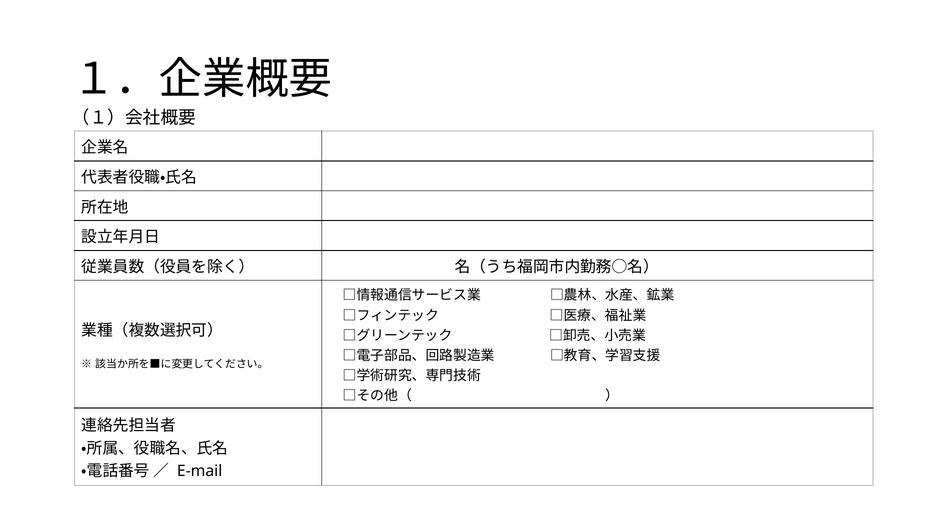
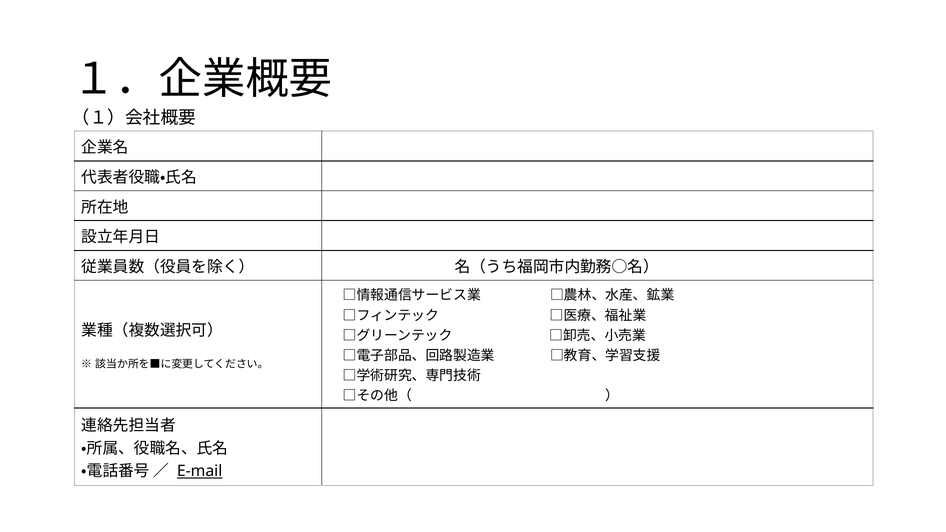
E-mail underline: none -> present (200, 471)
